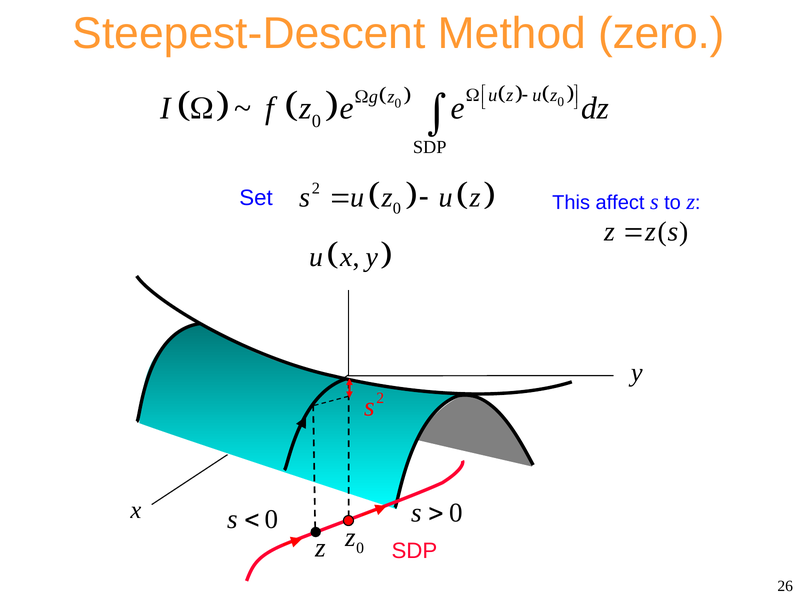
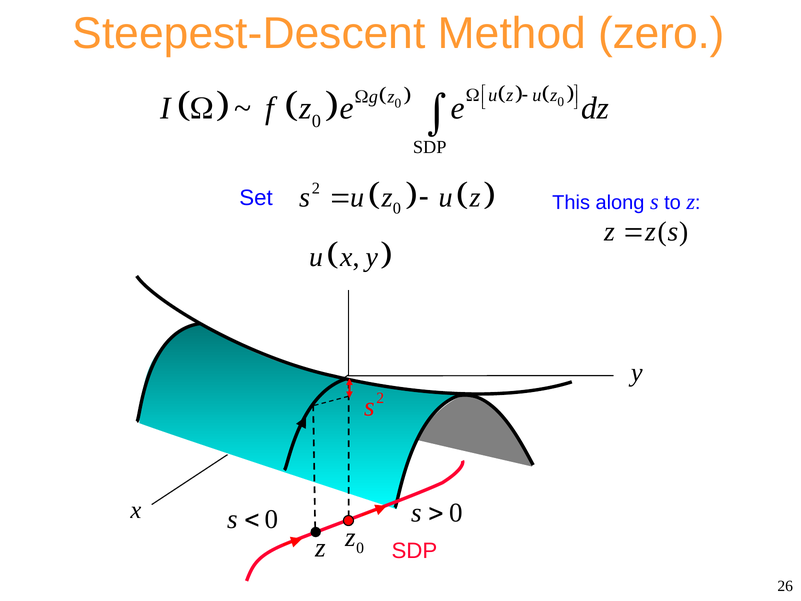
affect: affect -> along (620, 203)
